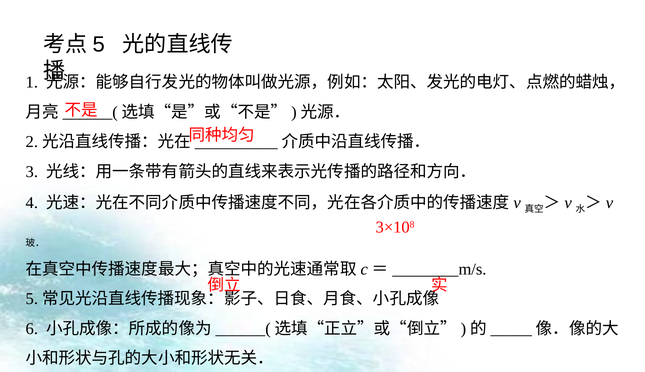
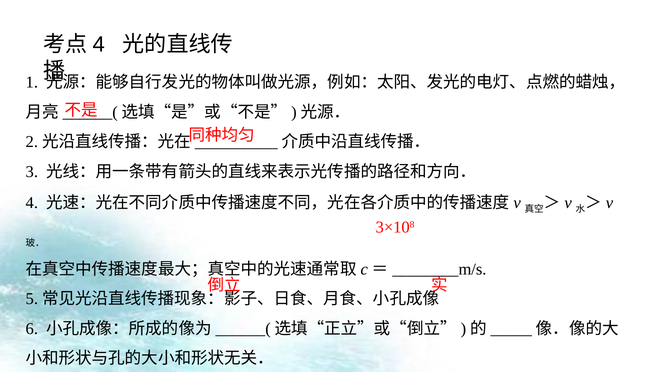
5: 5 -> 4 (99, 45)
